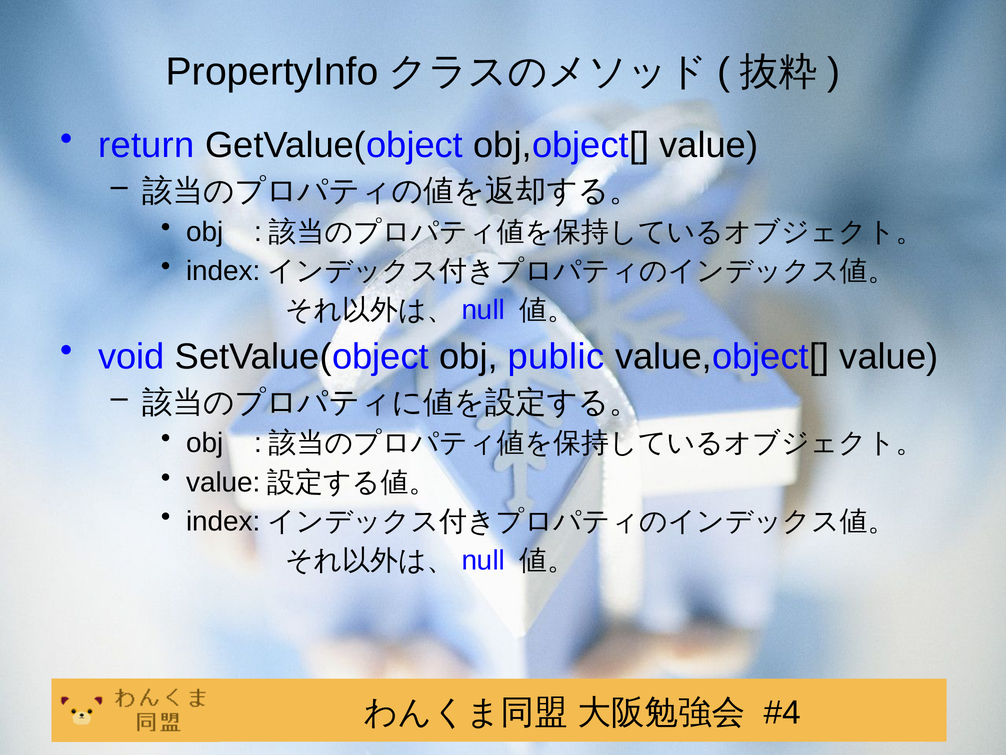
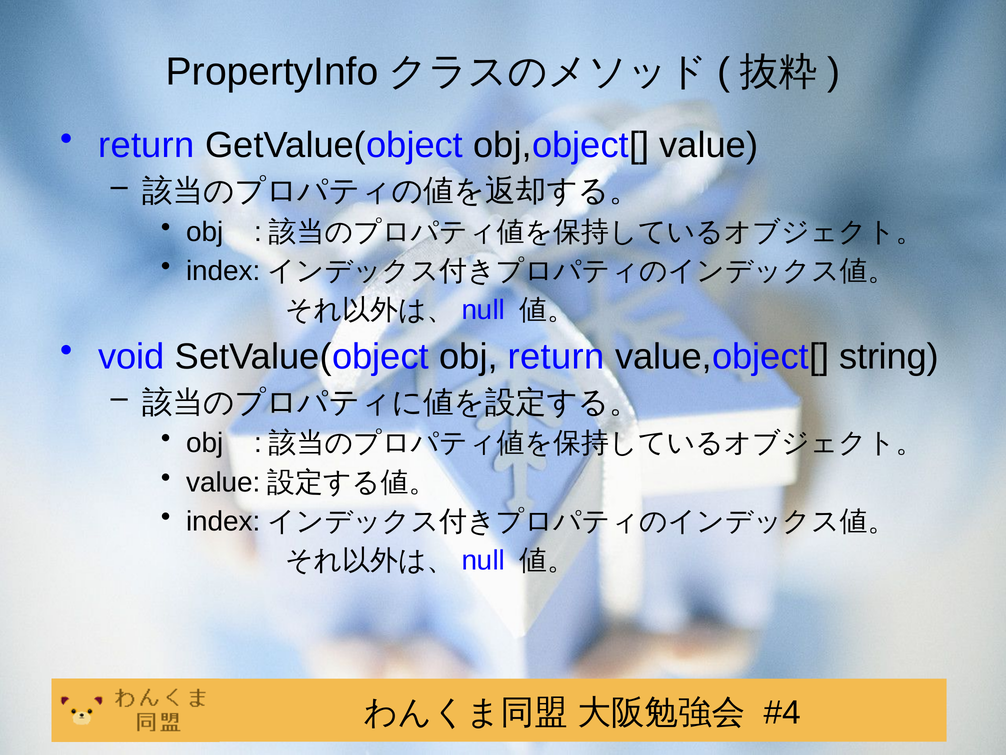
obj public: public -> return (556, 356)
value,object[ value: value -> string (889, 356)
